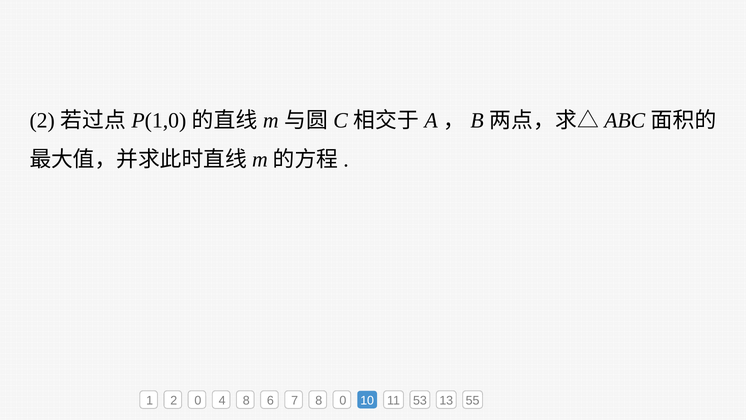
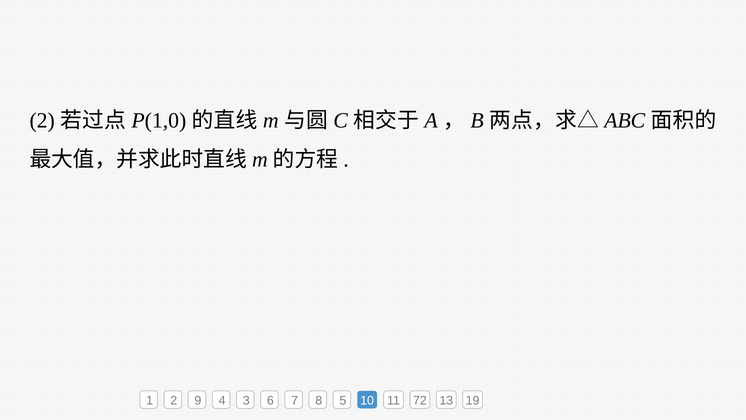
2 0: 0 -> 9 (198, 400)
4 8: 8 -> 3 (246, 400)
8 0: 0 -> 5 (343, 400)
53: 53 -> 72 (420, 400)
55: 55 -> 19 (473, 400)
